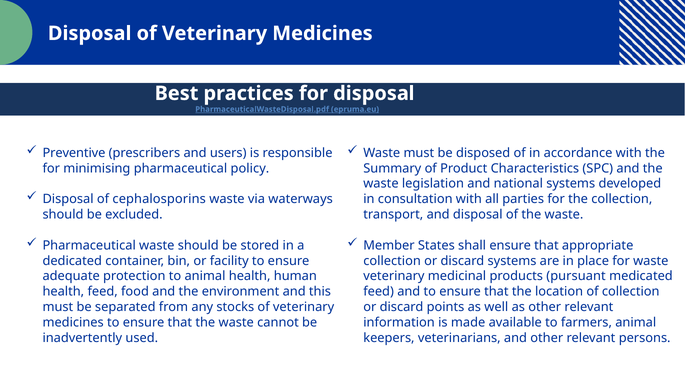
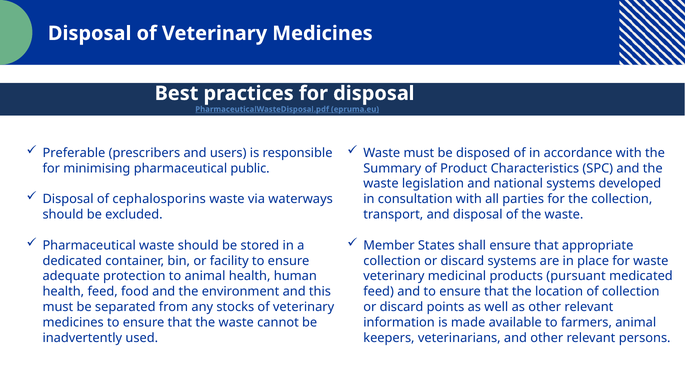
Preventive: Preventive -> Preferable (74, 153)
policy: policy -> public (250, 168)
